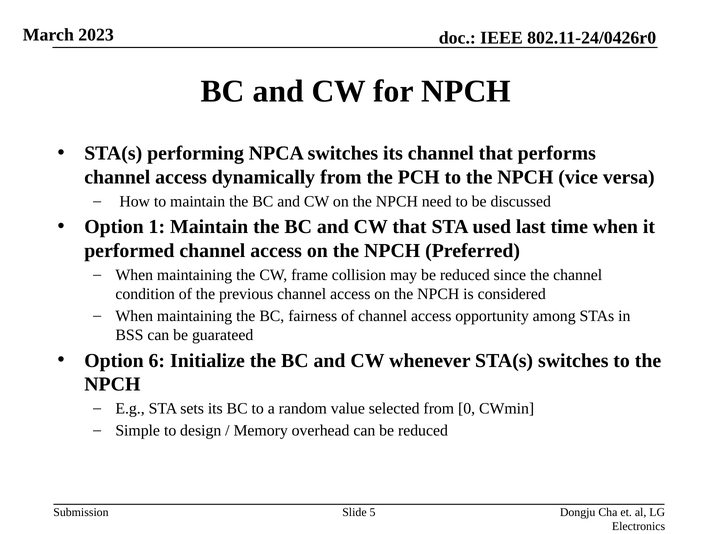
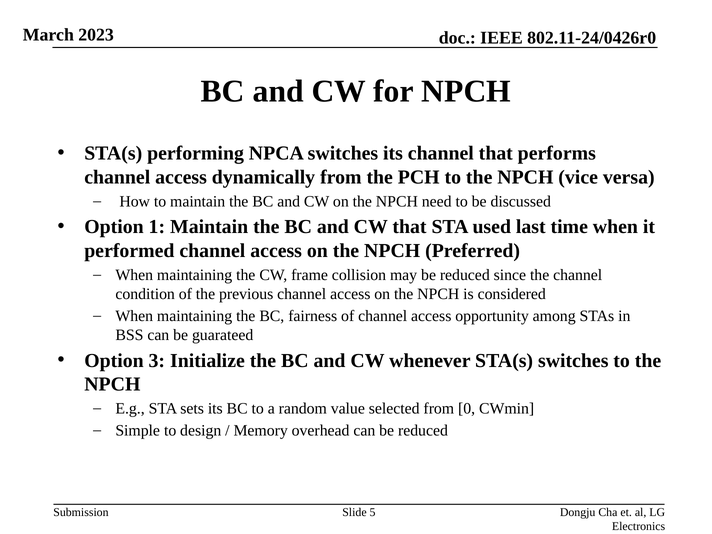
6: 6 -> 3 (157, 361)
